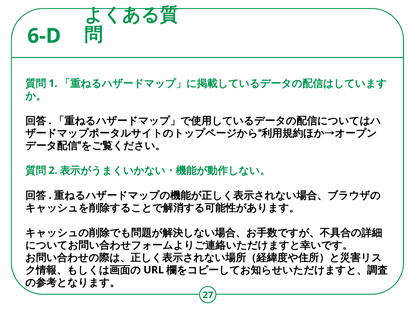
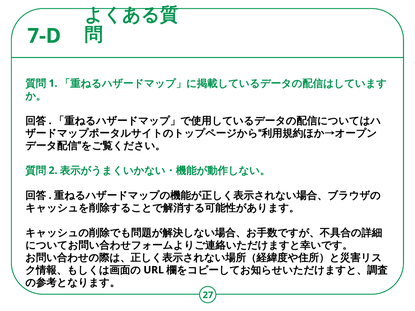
6-D: 6-D -> 7-D (44, 36)
